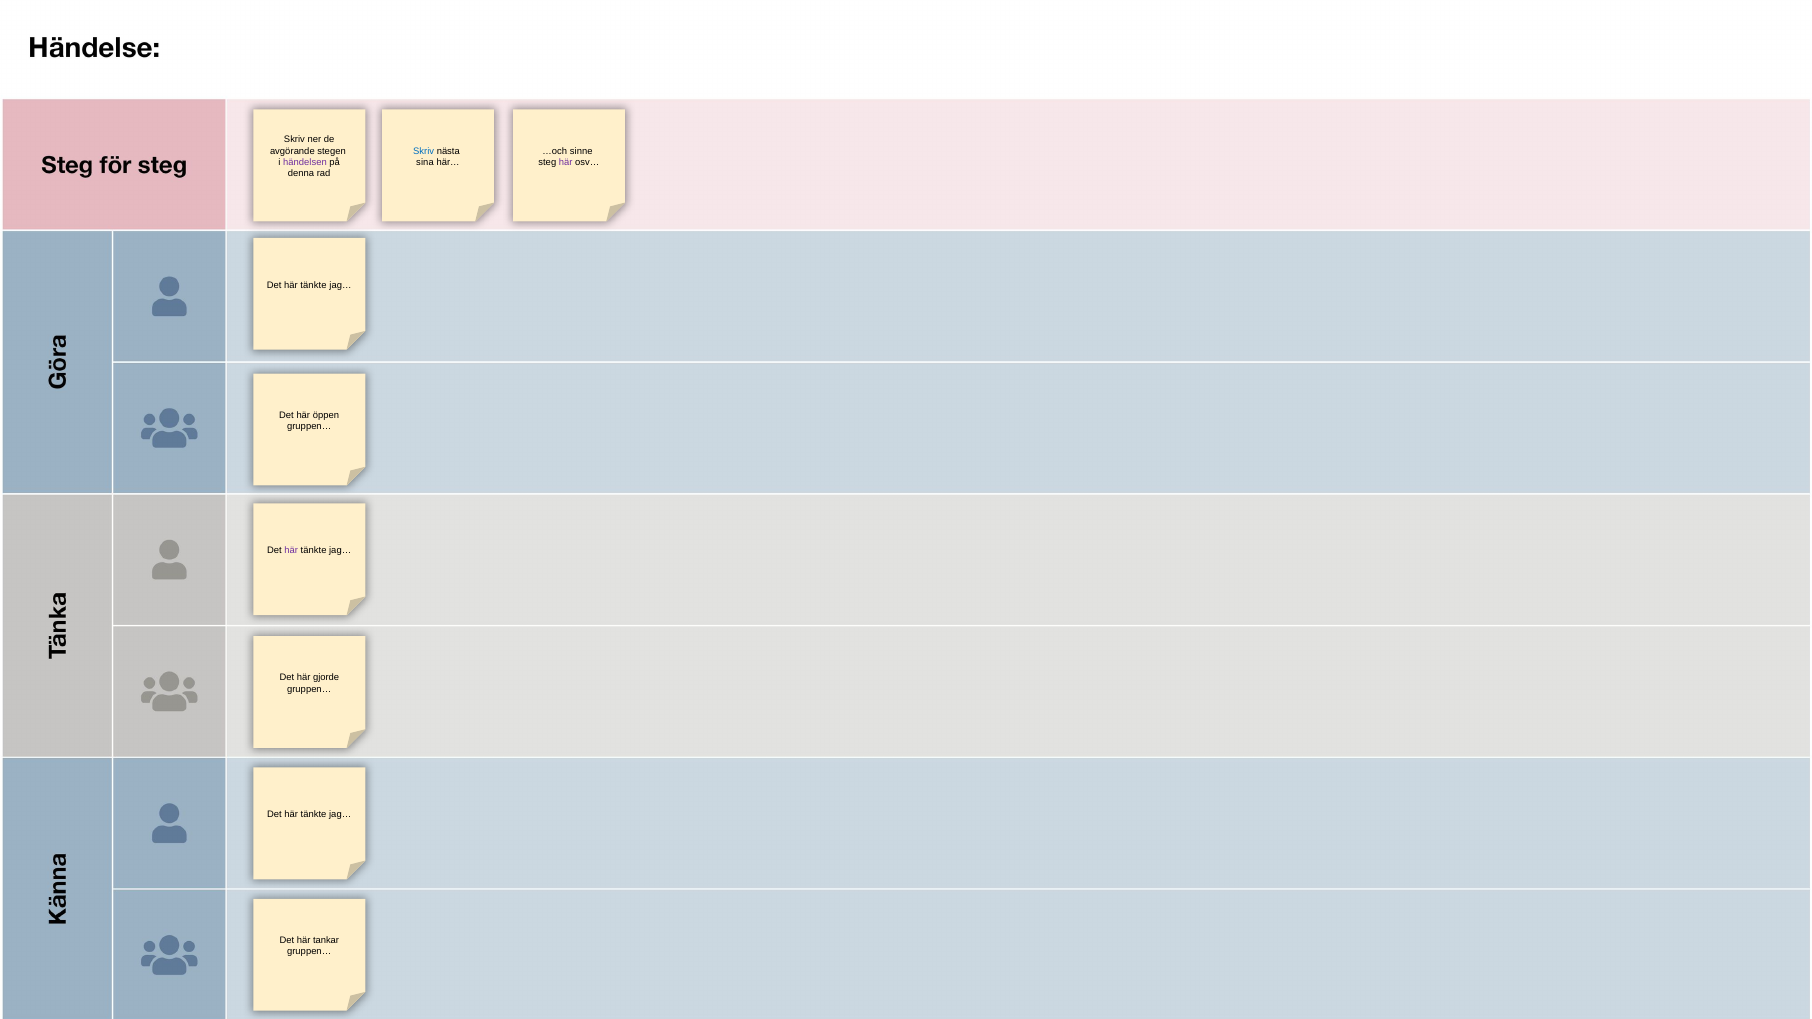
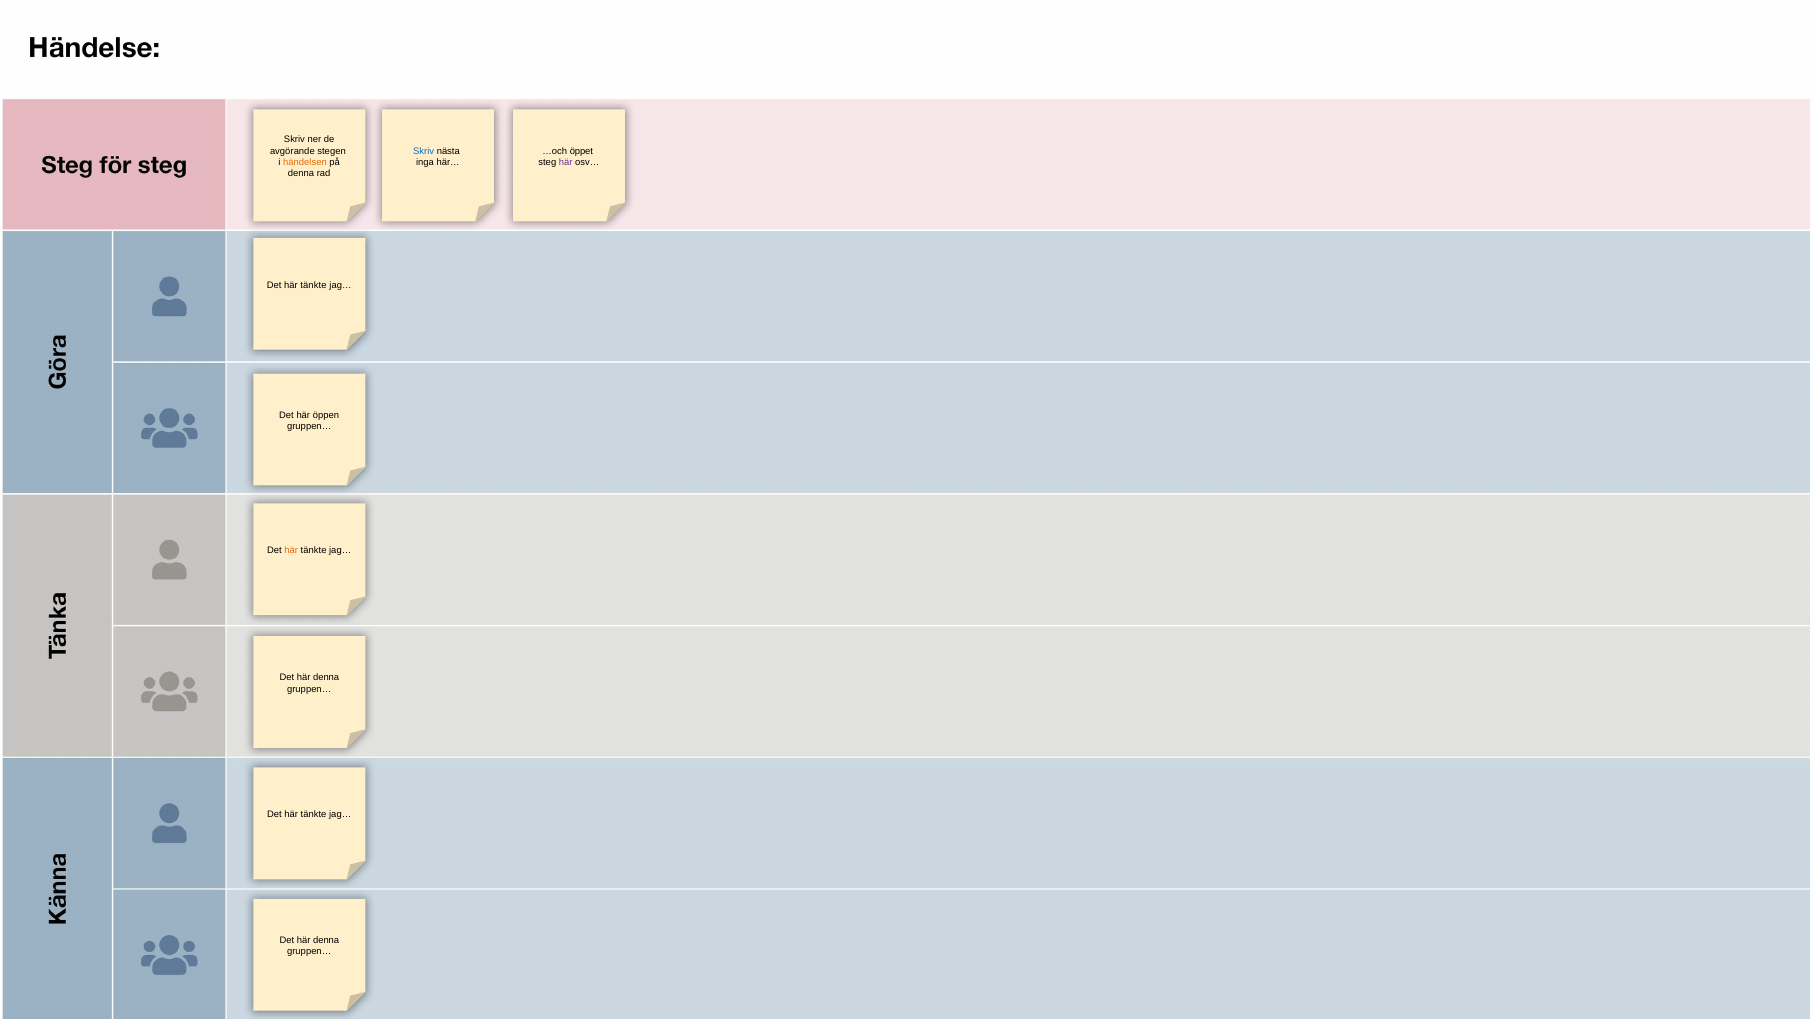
sinne: sinne -> öppet (581, 151)
händelsen colour: purple -> orange (305, 162)
sina: sina -> inga (425, 162)
här colour: purple -> orange (291, 551)
gjorde: gjorde -> denna (326, 678)
tankar: tankar -> denna (326, 941)
